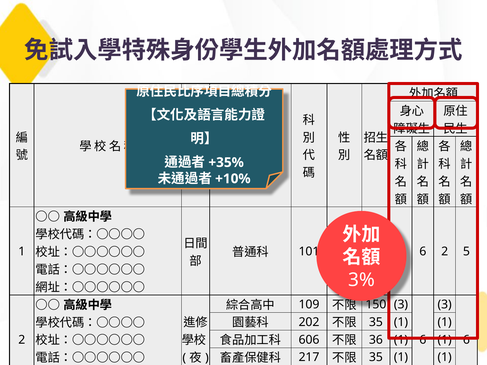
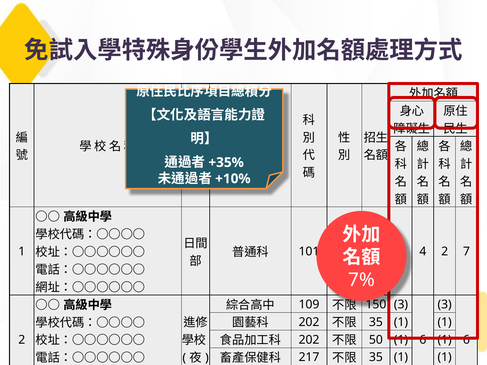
6: 6 -> 4 (423, 252)
5: 5 -> 7 (466, 252)
3%: 3% -> 7% (362, 280)
606: 606 -> 202 (309, 340)
36: 36 -> 50 (376, 340)
